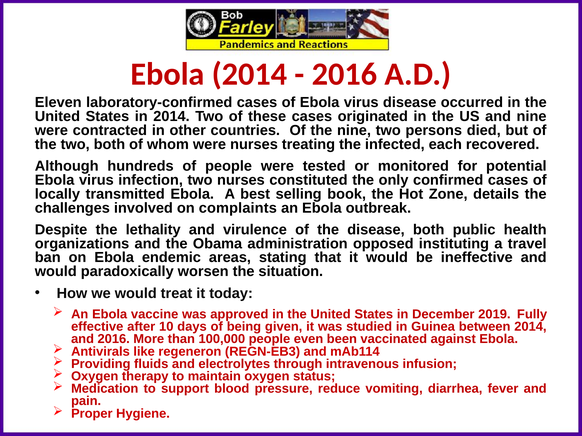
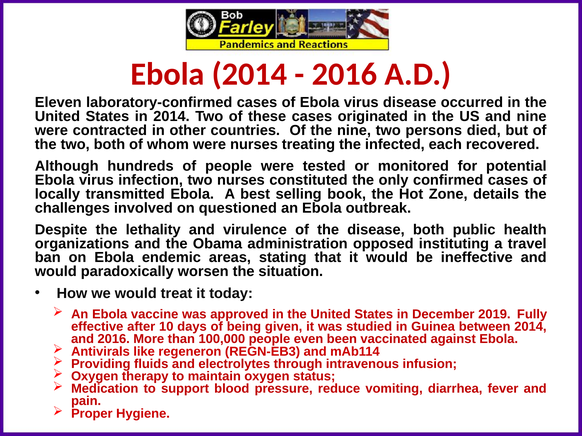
complaints: complaints -> questioned (238, 208)
